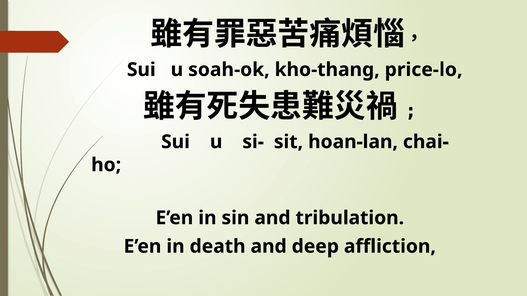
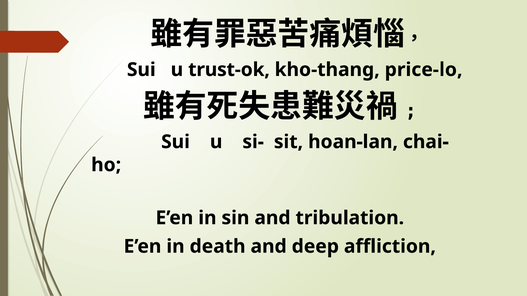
soah-ok: soah-ok -> trust-ok (229, 70)
